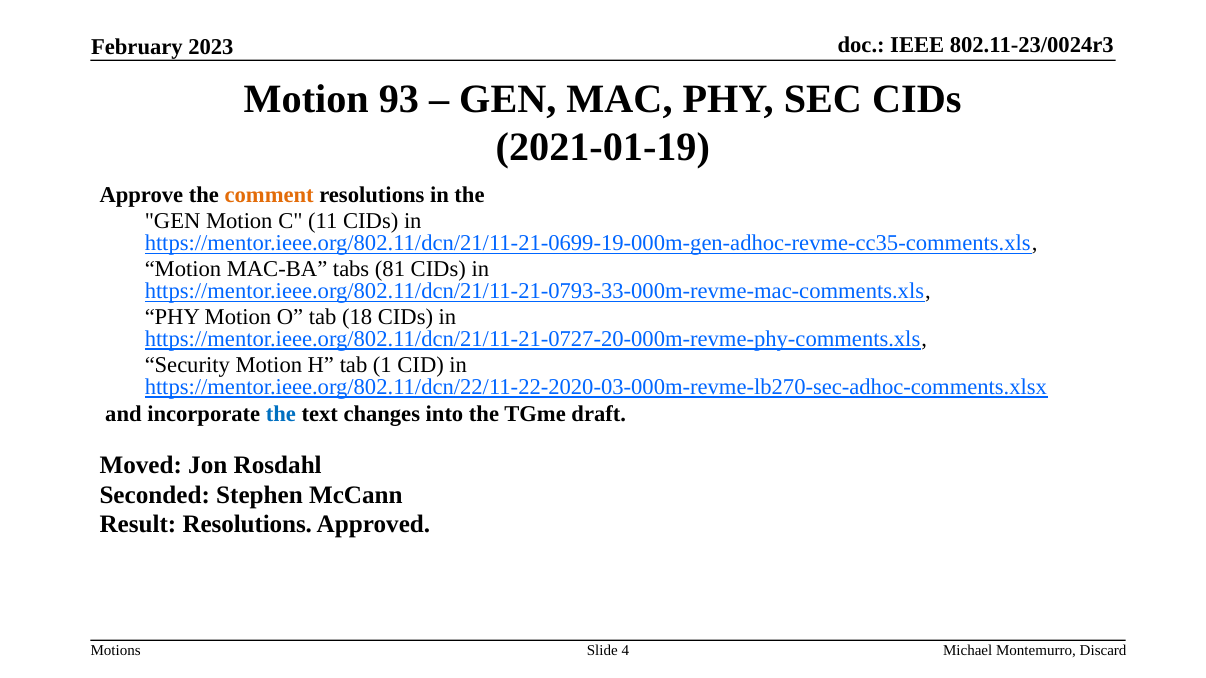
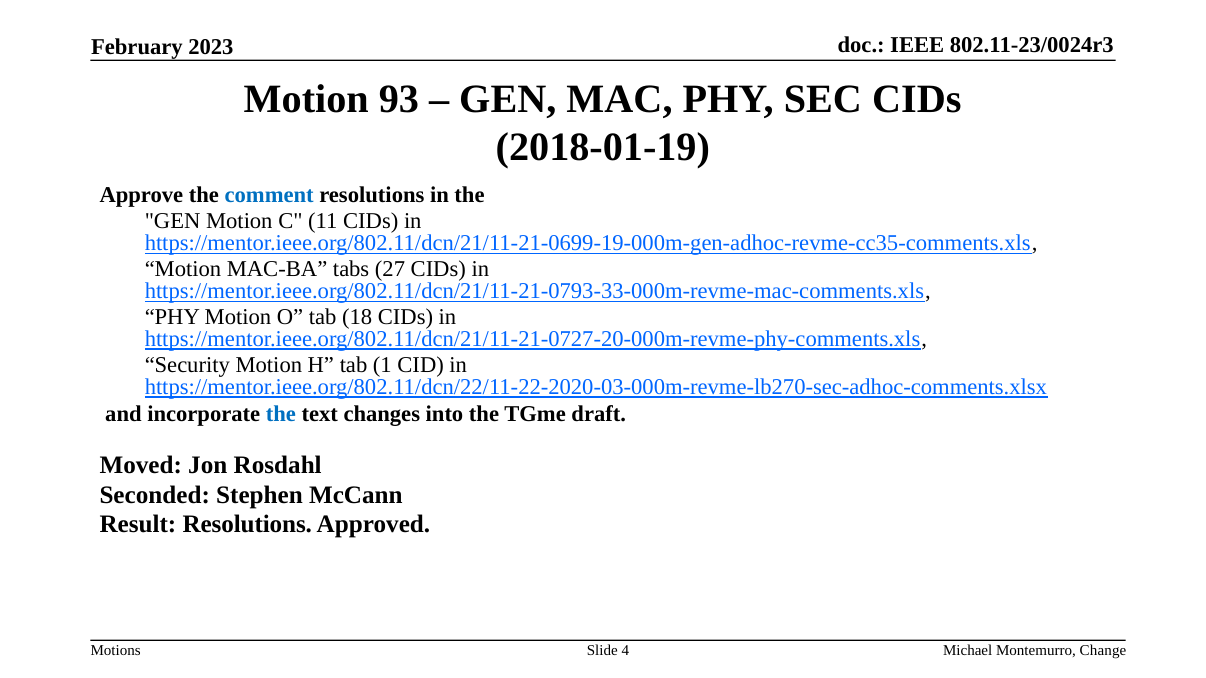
2021-01-19: 2021-01-19 -> 2018-01-19 (603, 148)
comment colour: orange -> blue (269, 195)
81: 81 -> 27 (390, 270)
Discard: Discard -> Change (1103, 651)
